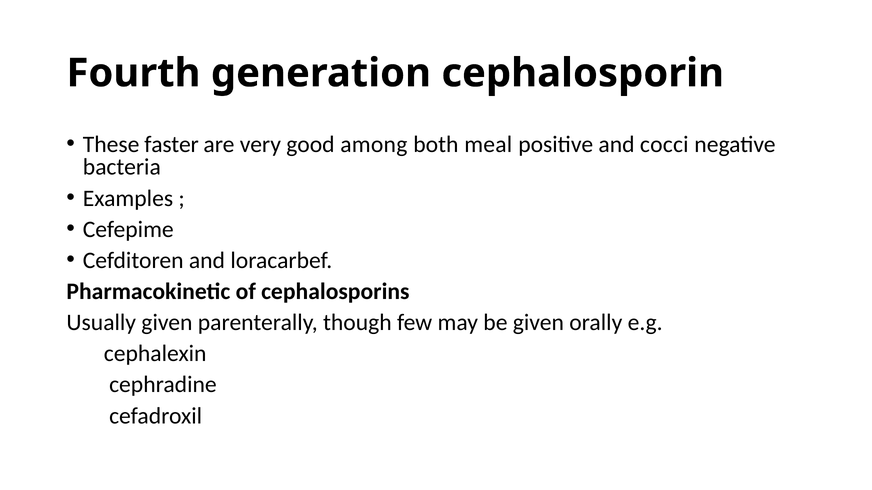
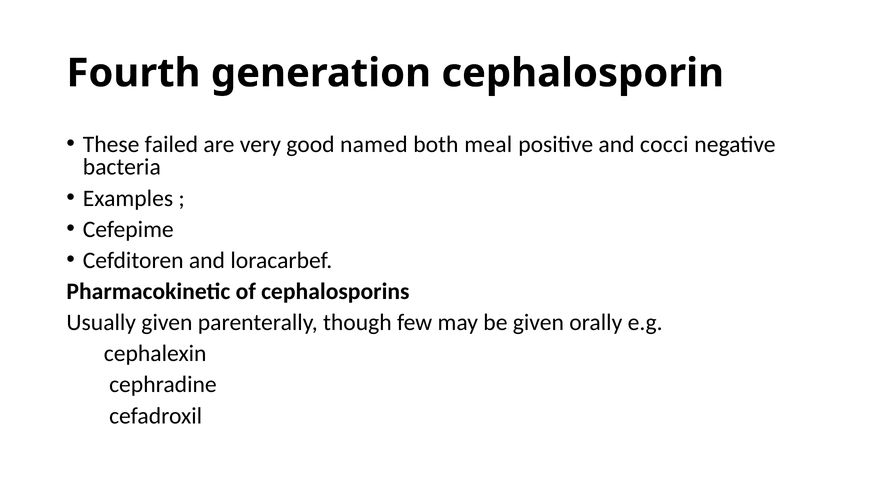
faster: faster -> failed (171, 144)
among: among -> named (374, 144)
